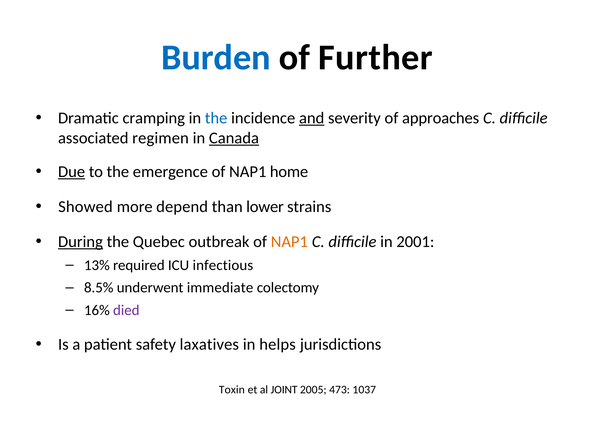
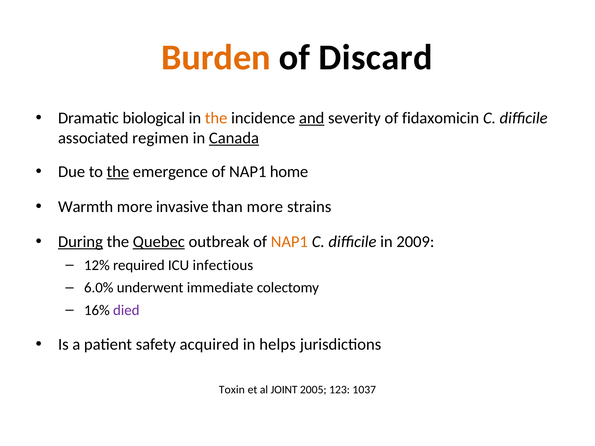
Burden colour: blue -> orange (216, 58)
Further: Further -> Discard (376, 58)
cramping: cramping -> biological (154, 118)
the colour: blue -> orange (216, 118)
approaches: approaches -> fidaxomicin (441, 118)
Due underline: present -> none (72, 172)
the underline: none -> present (118, 172)
Showed: Showed -> Warmth (86, 207)
depend: depend -> invasive (182, 207)
than lower: lower -> more (265, 207)
Quebec underline: none -> present (159, 242)
2001: 2001 -> 2009 (415, 242)
13%: 13% -> 12% (97, 265)
8.5%: 8.5% -> 6.0% (99, 288)
laxatives: laxatives -> acquired (209, 345)
473: 473 -> 123 (340, 390)
